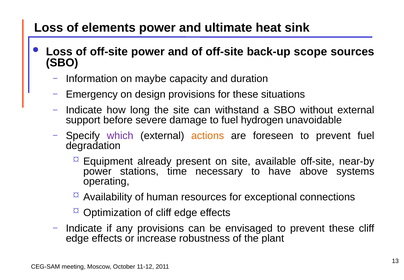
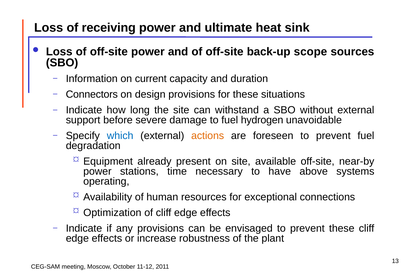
elements: elements -> receiving (109, 28)
maybe: maybe -> current (151, 79)
Emergency: Emergency -> Connectors (92, 94)
which colour: purple -> blue (120, 136)
